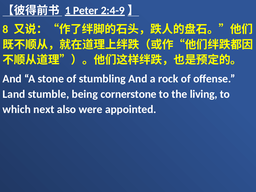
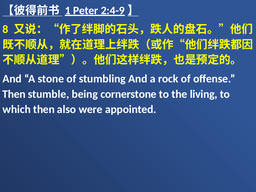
Land: Land -> Then (14, 94)
which next: next -> then (44, 109)
